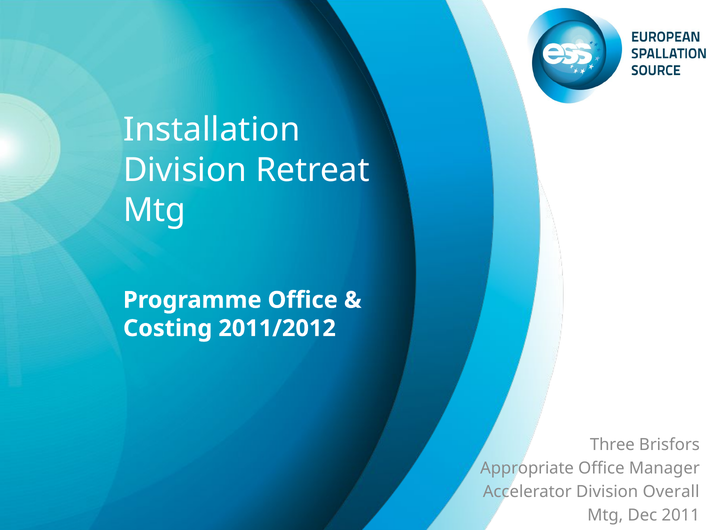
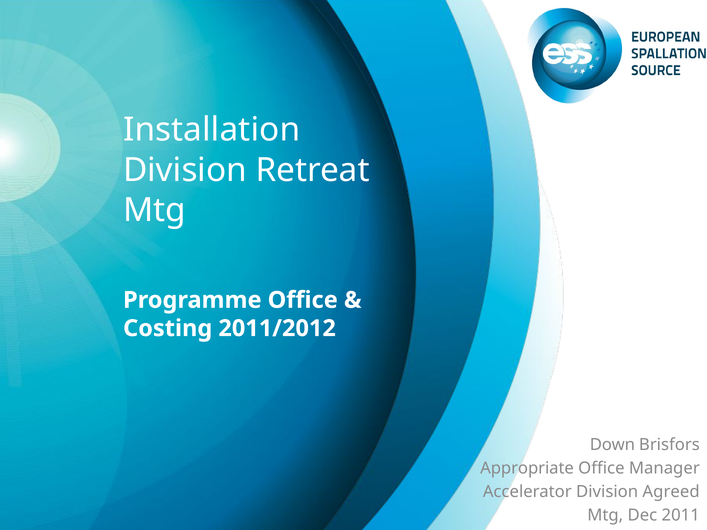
Three: Three -> Down (612, 445)
Overall: Overall -> Agreed (671, 492)
